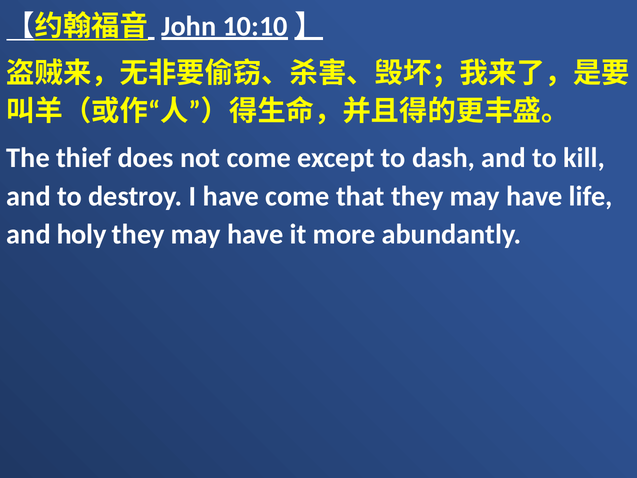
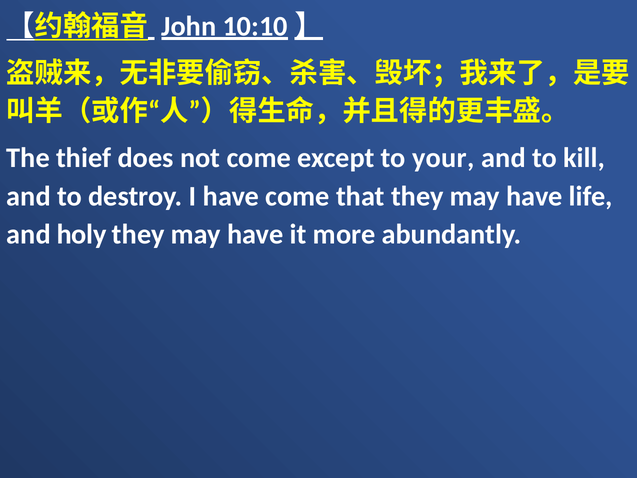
dash: dash -> your (443, 158)
